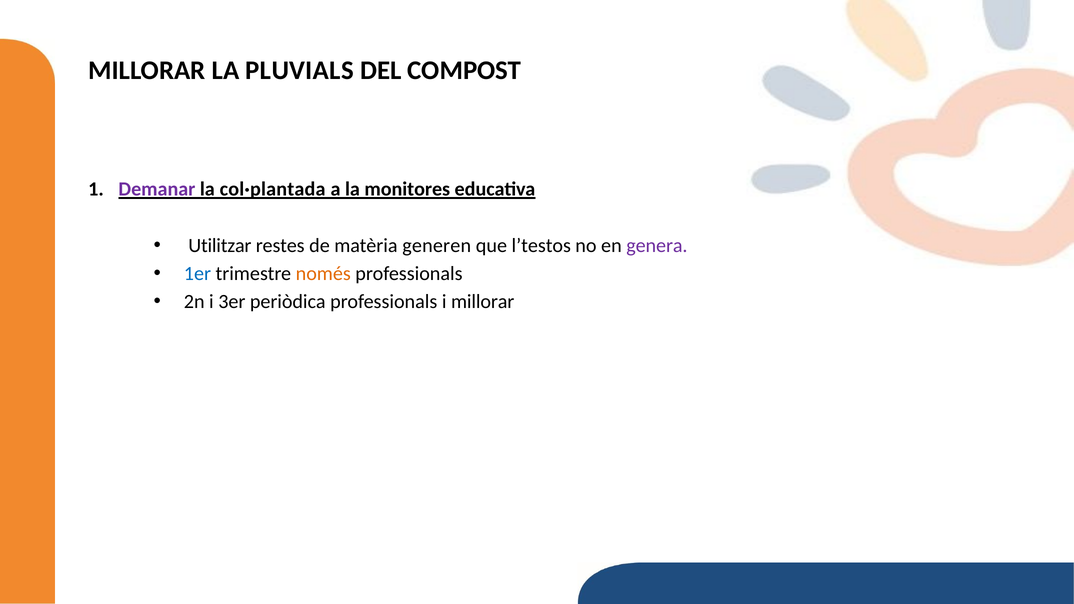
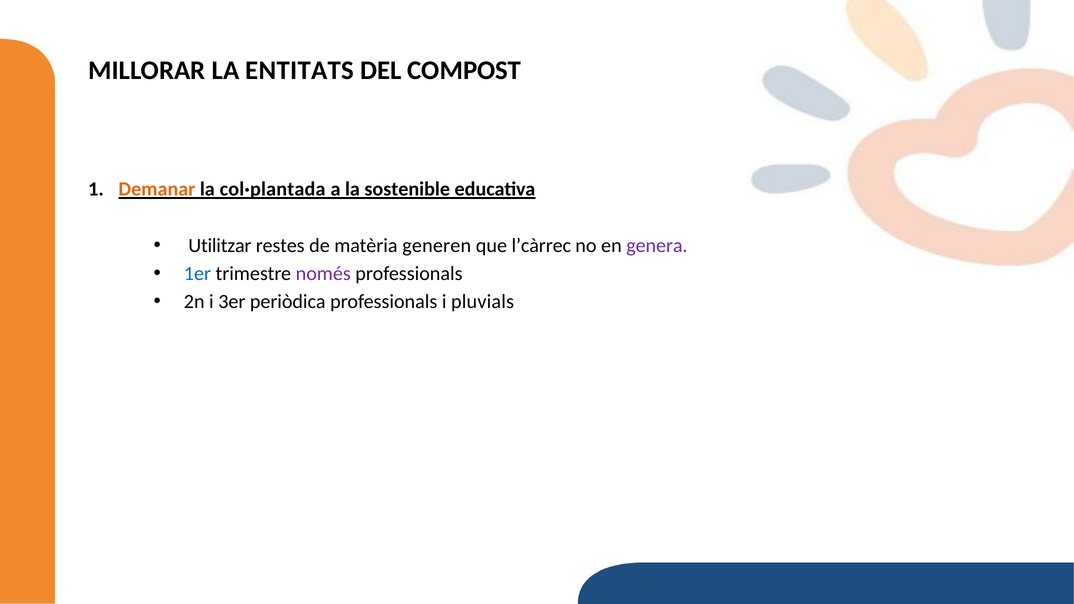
PLUVIALS: PLUVIALS -> ENTITATS (300, 70)
Demanar colour: purple -> orange (157, 189)
monitores: monitores -> sostenible (407, 189)
l’testos: l’testos -> l’càrrec (541, 245)
només colour: orange -> purple (323, 274)
i millorar: millorar -> pluvials (483, 302)
